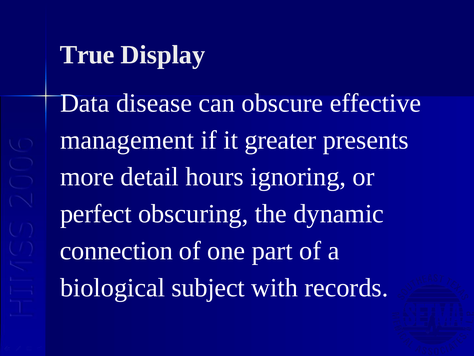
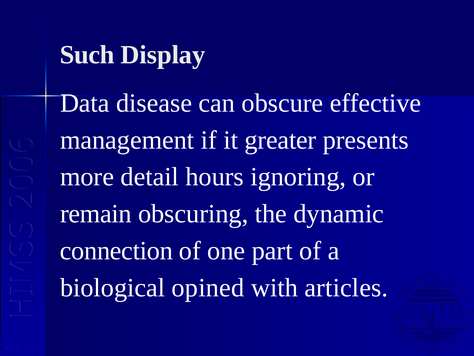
True: True -> Such (87, 55)
perfect: perfect -> remain (96, 214)
subject: subject -> opined (208, 287)
records: records -> articles (346, 287)
